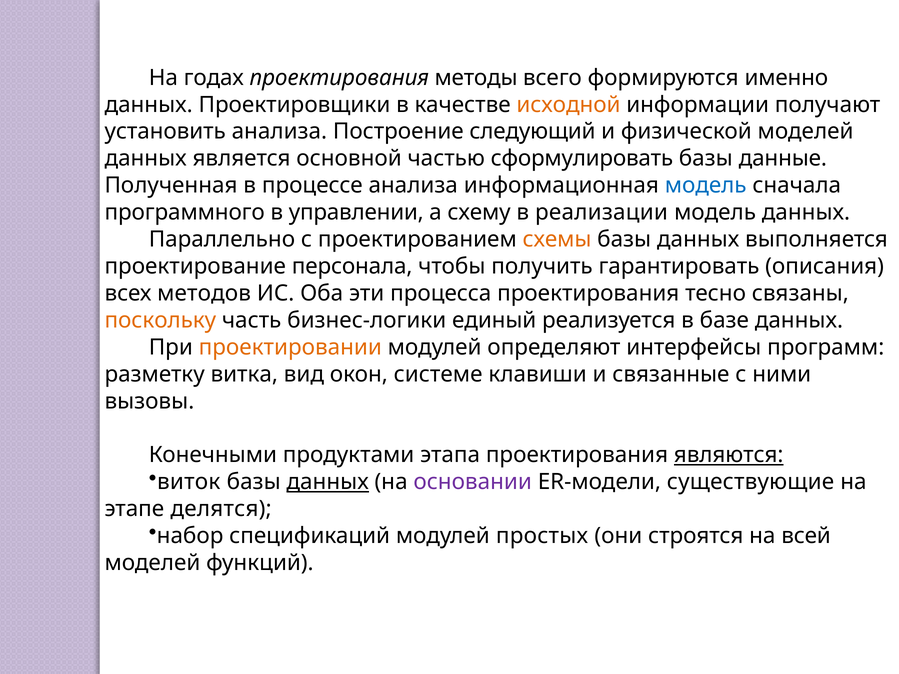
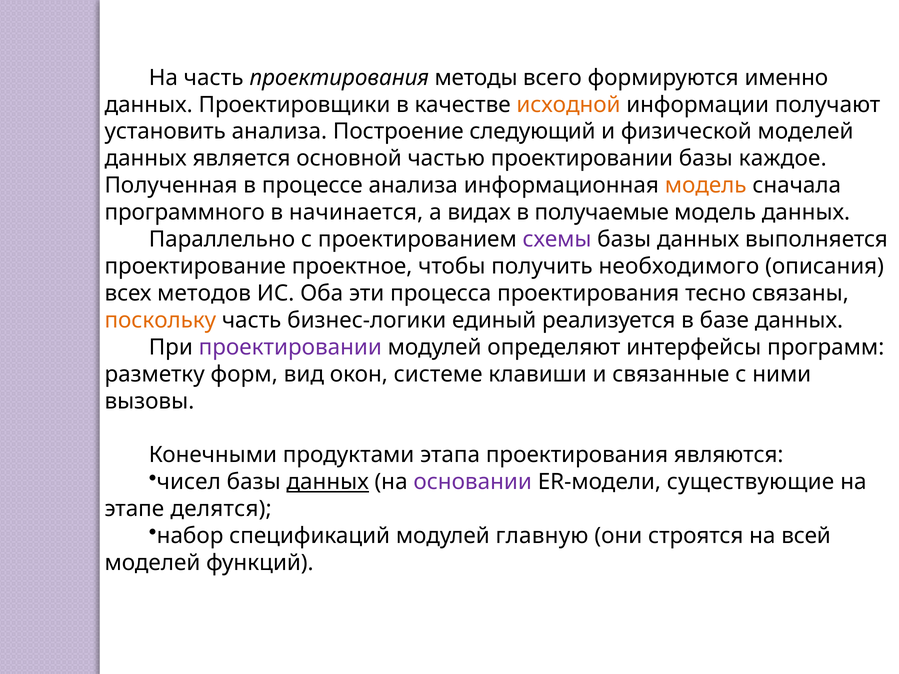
На годах: годах -> часть (214, 78)
частью сформулировать: сформулировать -> проектировании (582, 159)
данные: данные -> каждое (783, 159)
модель colour: blue -> orange (706, 186)
управлении: управлении -> начинается (356, 213)
схему: схему -> видах (479, 213)
реализации: реализации -> получаемые (602, 213)
схемы colour: orange -> purple (557, 239)
персонала: персонала -> проектное (352, 266)
гарантировать: гарантировать -> необходимого (679, 266)
проектировании colour: orange -> purple (290, 347)
витка: витка -> форм (244, 374)
являются underline: present -> none (729, 455)
виток: виток -> чисел (189, 482)
простых: простых -> главную (542, 536)
